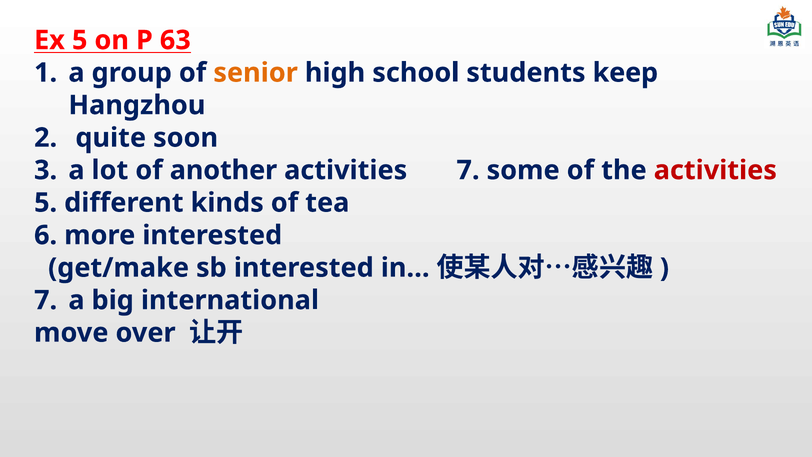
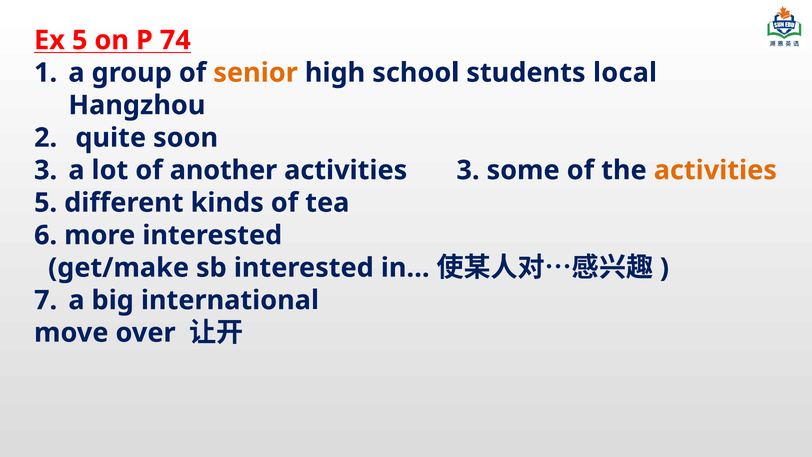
63: 63 -> 74 (175, 40)
keep: keep -> local (625, 73)
activities 7: 7 -> 3 (468, 170)
activities colour: red -> orange (715, 170)
